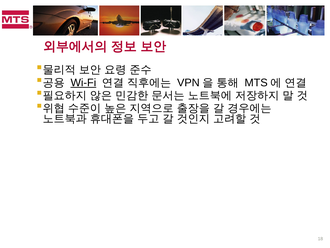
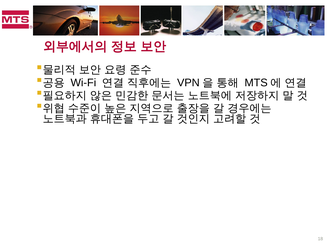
Wi-Fi underline: present -> none (83, 82)
